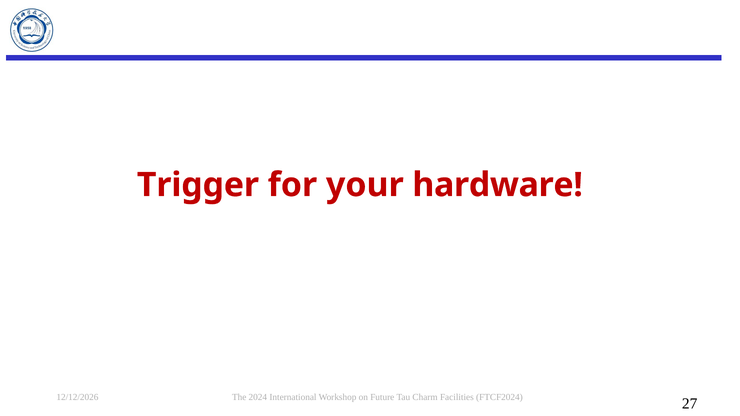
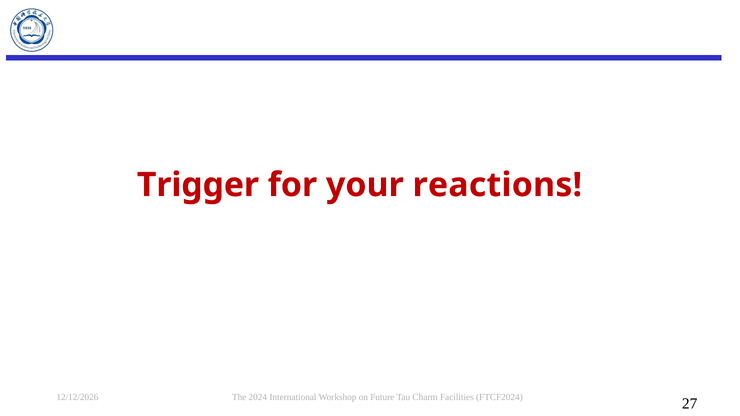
hardware: hardware -> reactions (497, 185)
